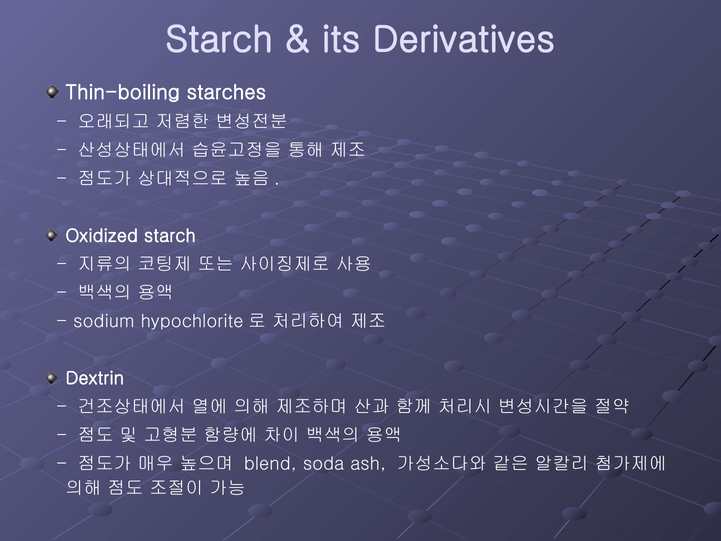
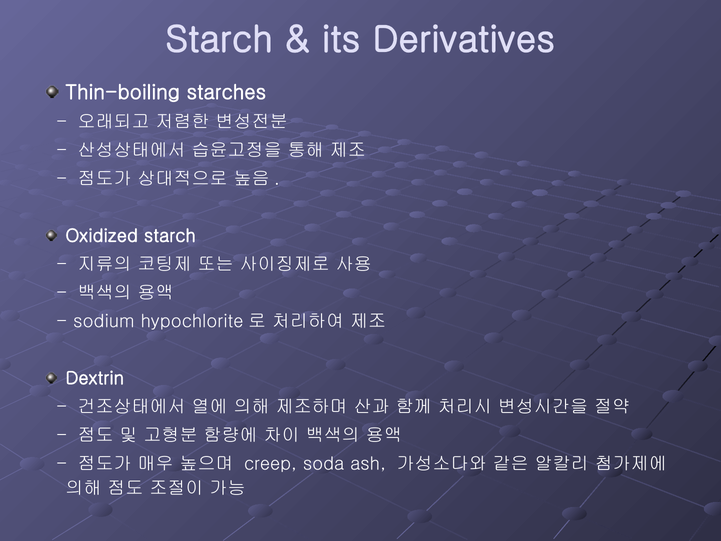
blend: blend -> creep (270, 463)
